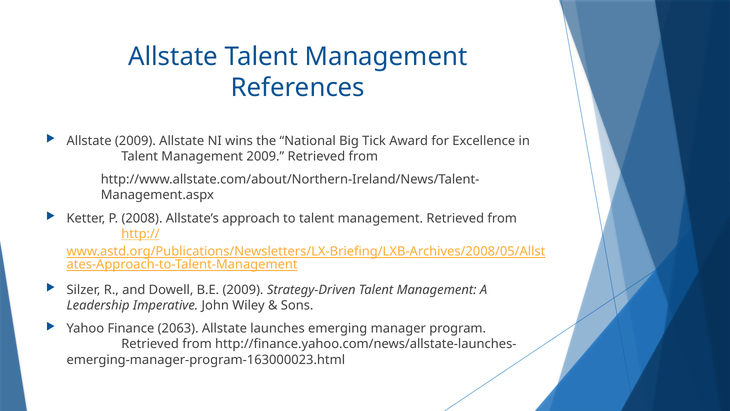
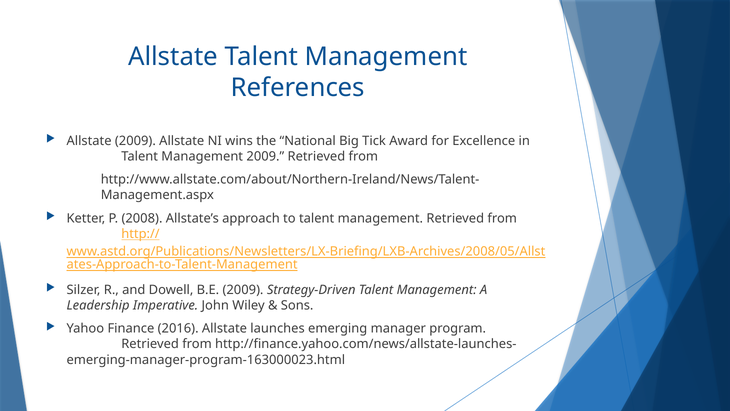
2063: 2063 -> 2016 (178, 328)
